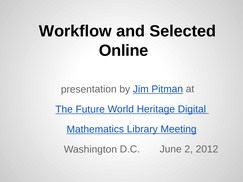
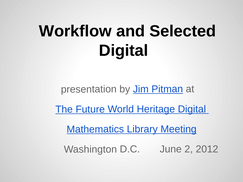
Online: Online -> Digital (124, 51)
